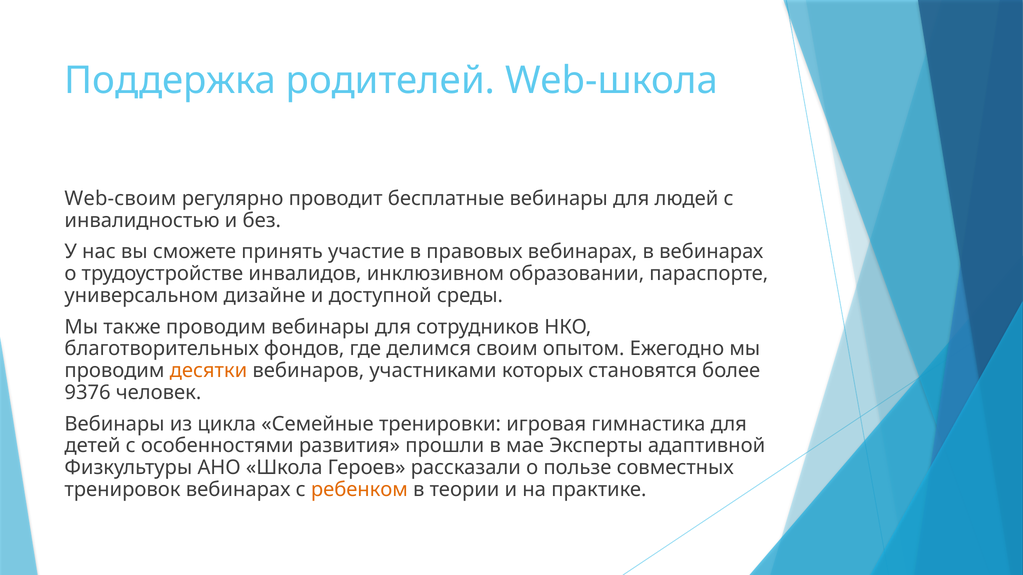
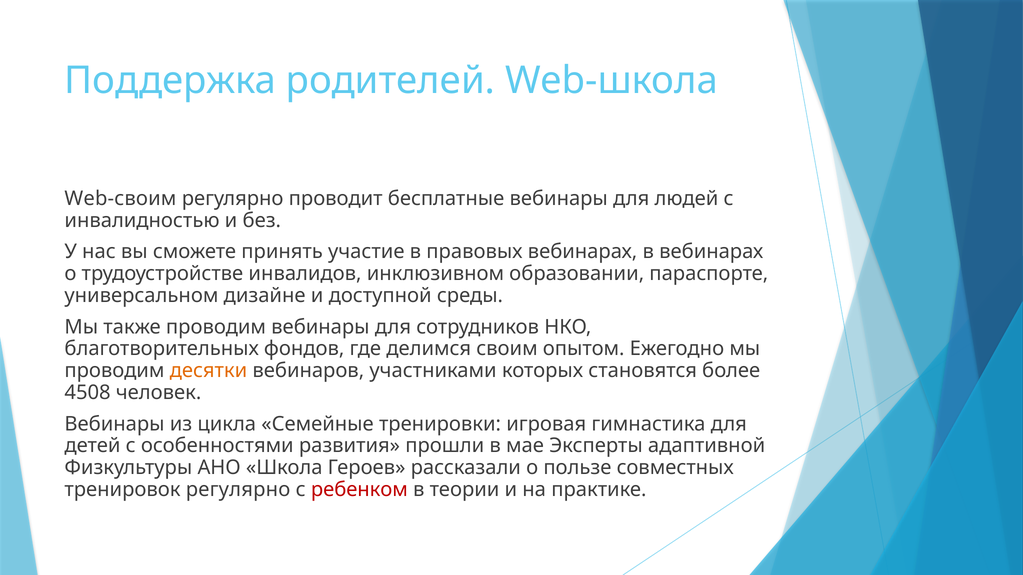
9376: 9376 -> 4508 (88, 393)
тренировок вебинарах: вебинарах -> регулярно (238, 490)
ребенком colour: orange -> red (359, 490)
